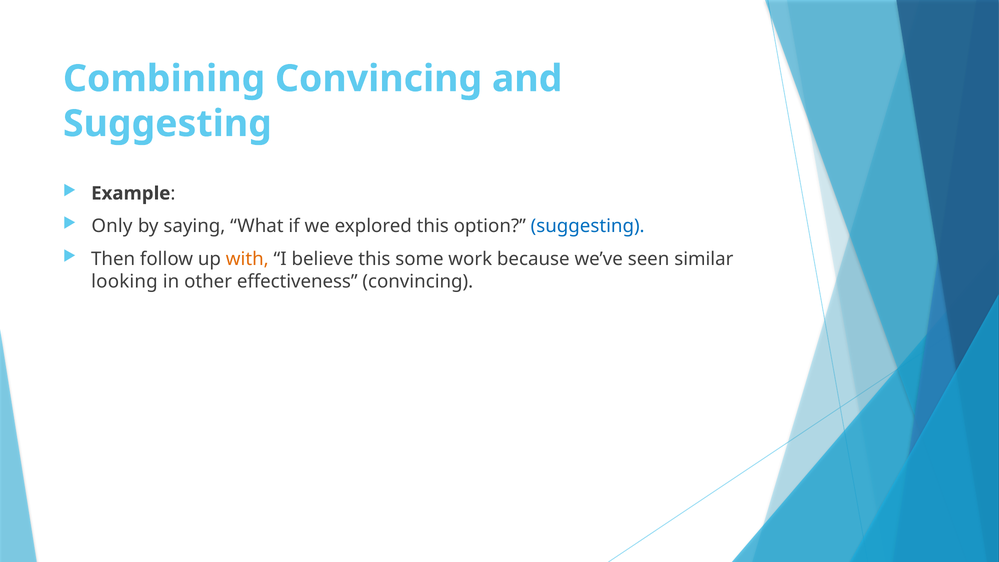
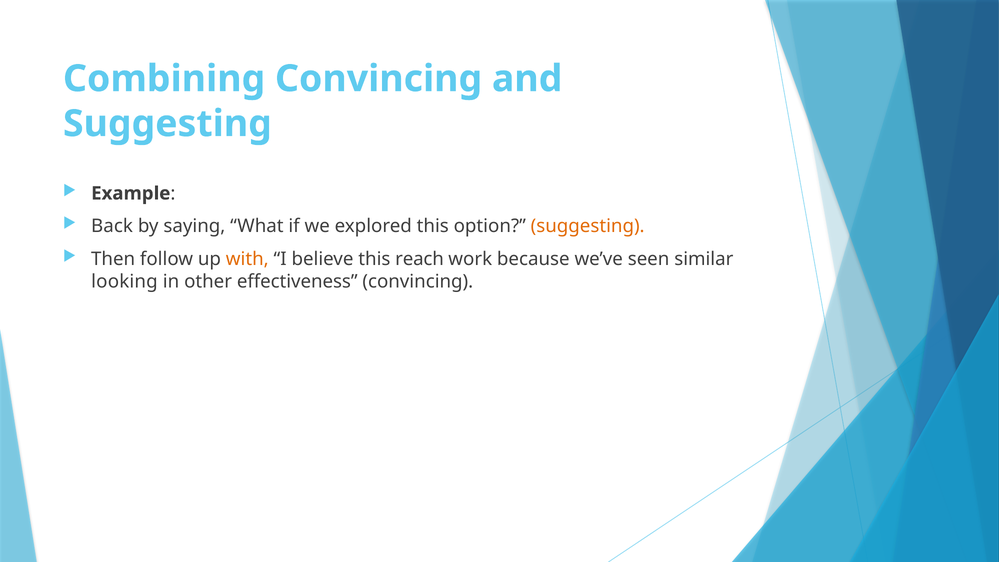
Only: Only -> Back (112, 226)
suggesting colour: blue -> orange (588, 226)
some: some -> reach (420, 259)
